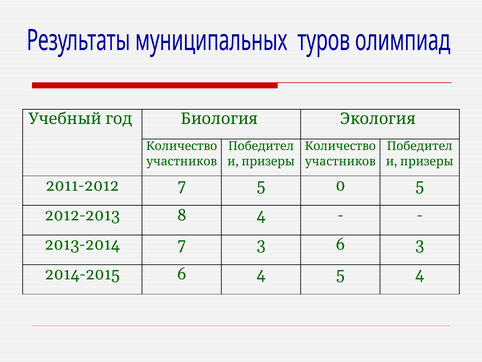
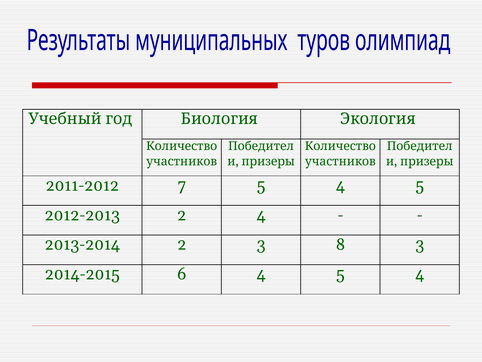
7 5 0: 0 -> 4 (340, 185)
2012-2013 8: 8 -> 2 (182, 215)
2013-2014 7: 7 -> 2 (182, 244)
3 6: 6 -> 8 (341, 244)
